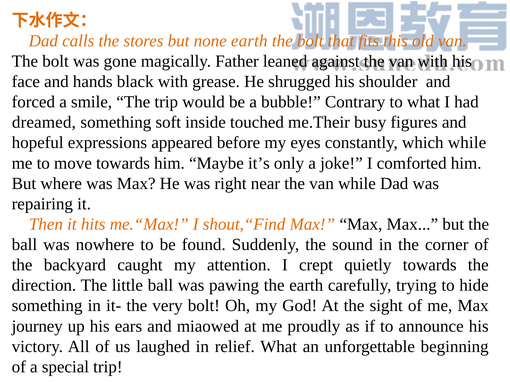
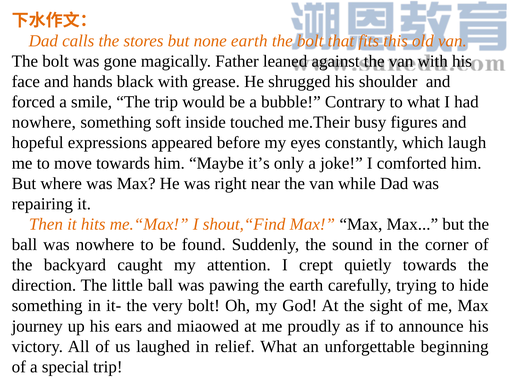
dreamed: dreamed -> nowhere (44, 123)
which while: while -> laugh (467, 143)
